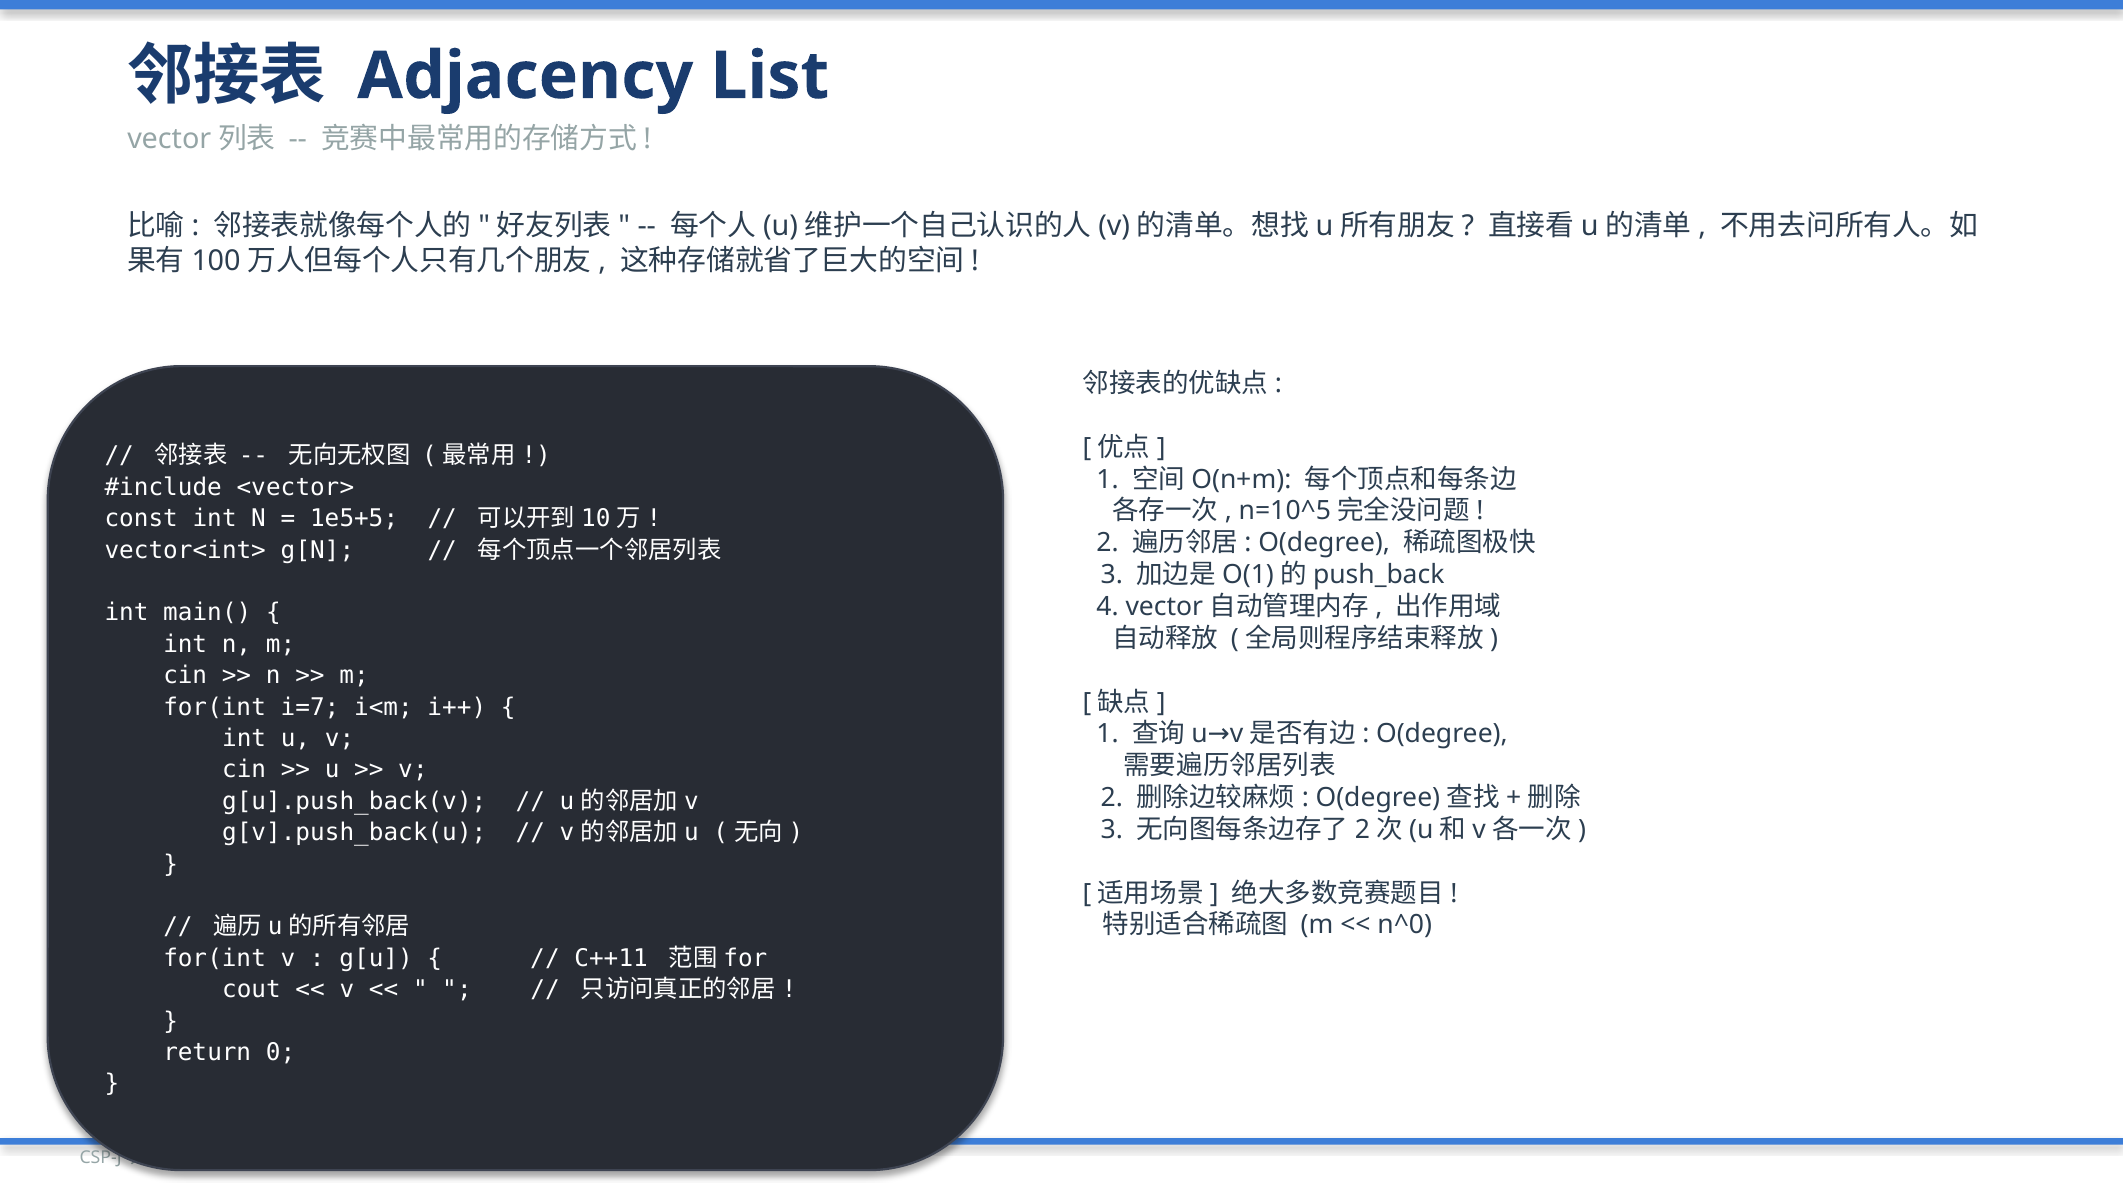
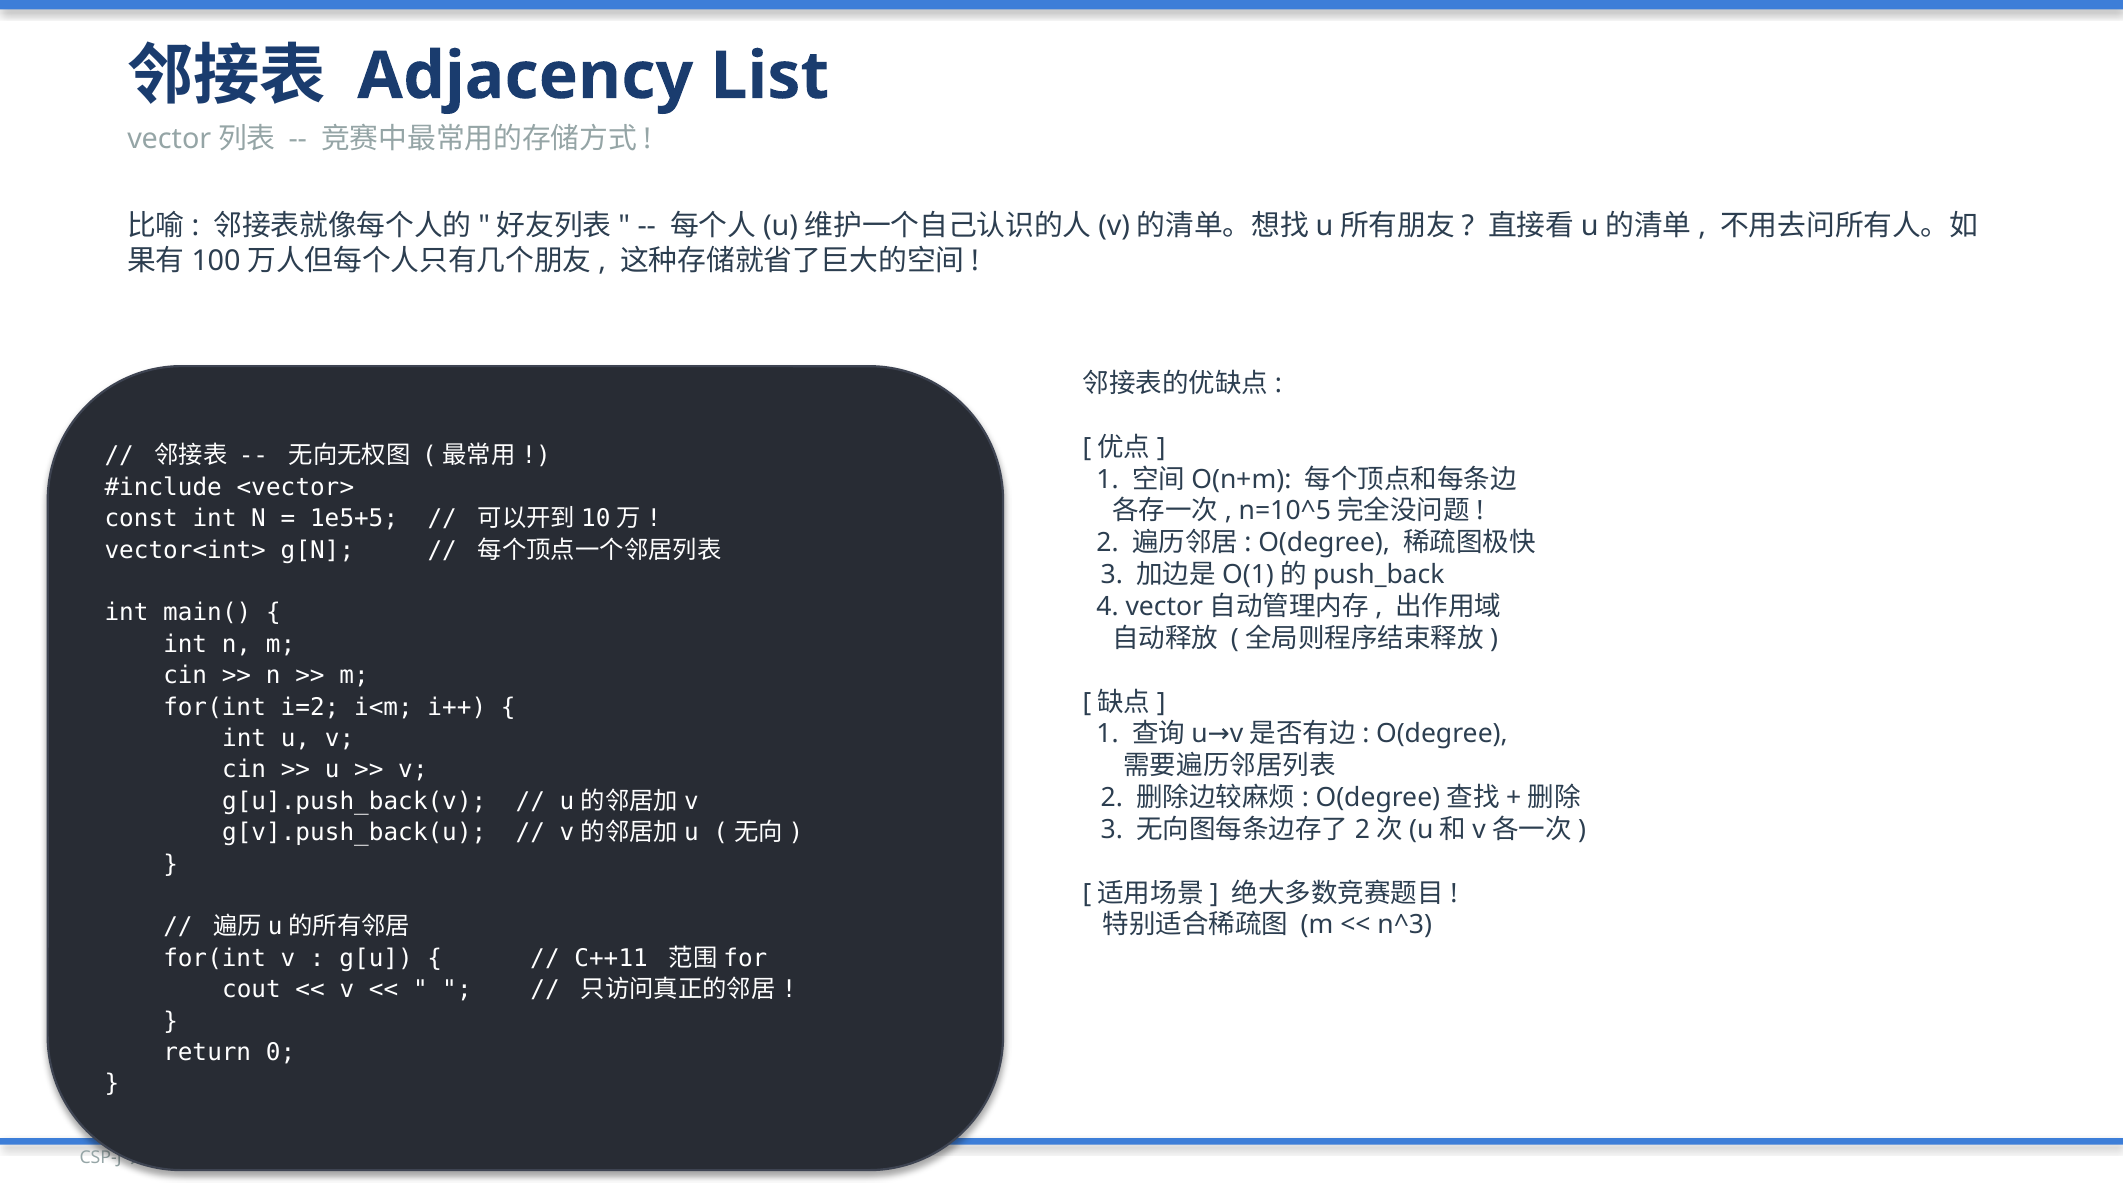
i=7: i=7 -> i=2 (310, 707)
n^0: n^0 -> n^3 (1405, 925)
